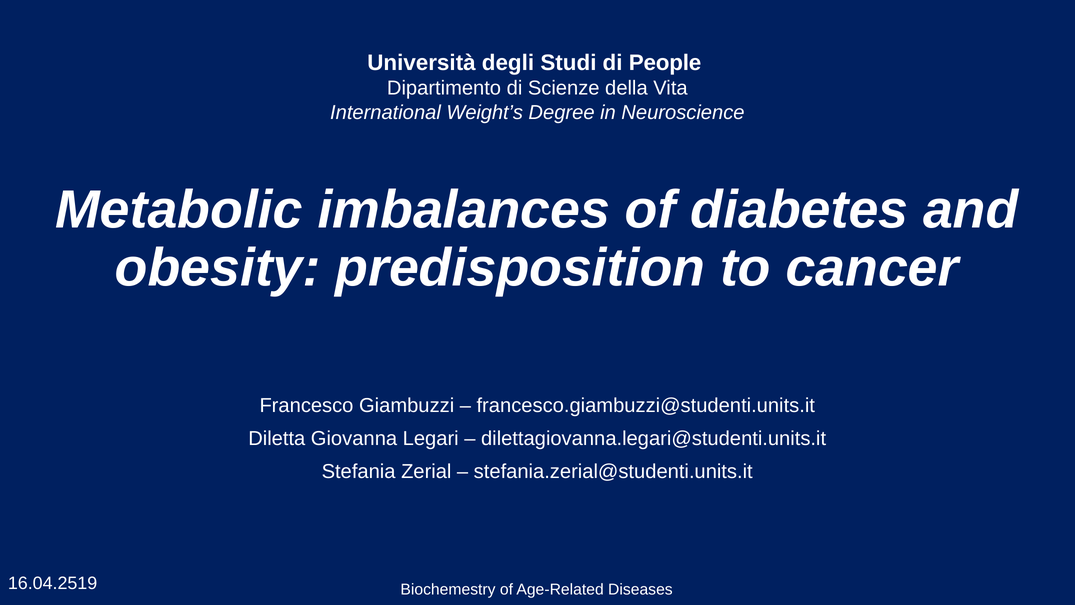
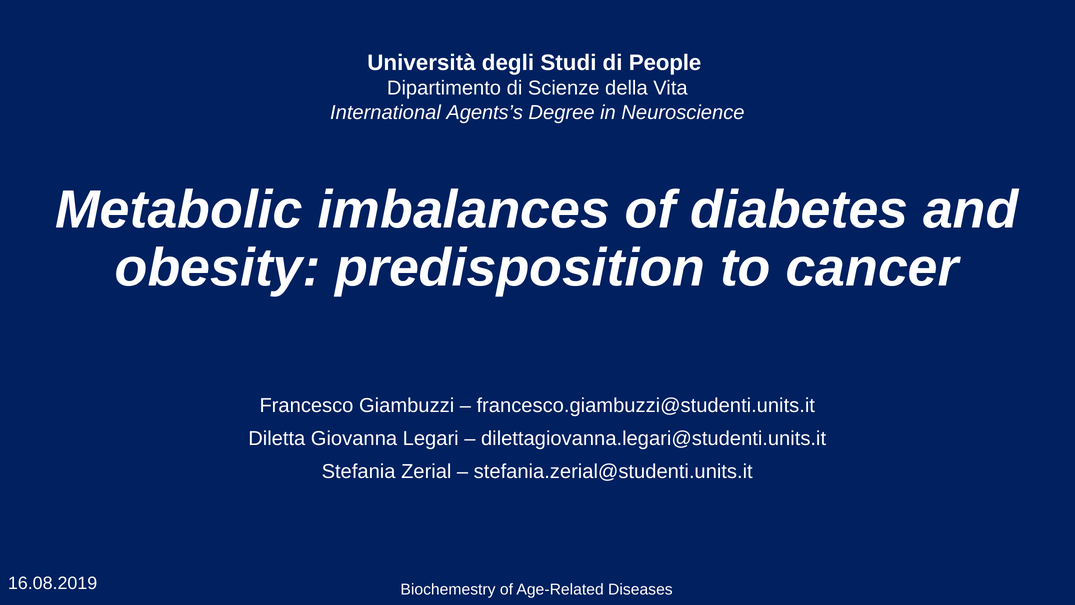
Weight’s: Weight’s -> Agents’s (485, 112)
16.04.2519: 16.04.2519 -> 16.08.2019 (53, 583)
